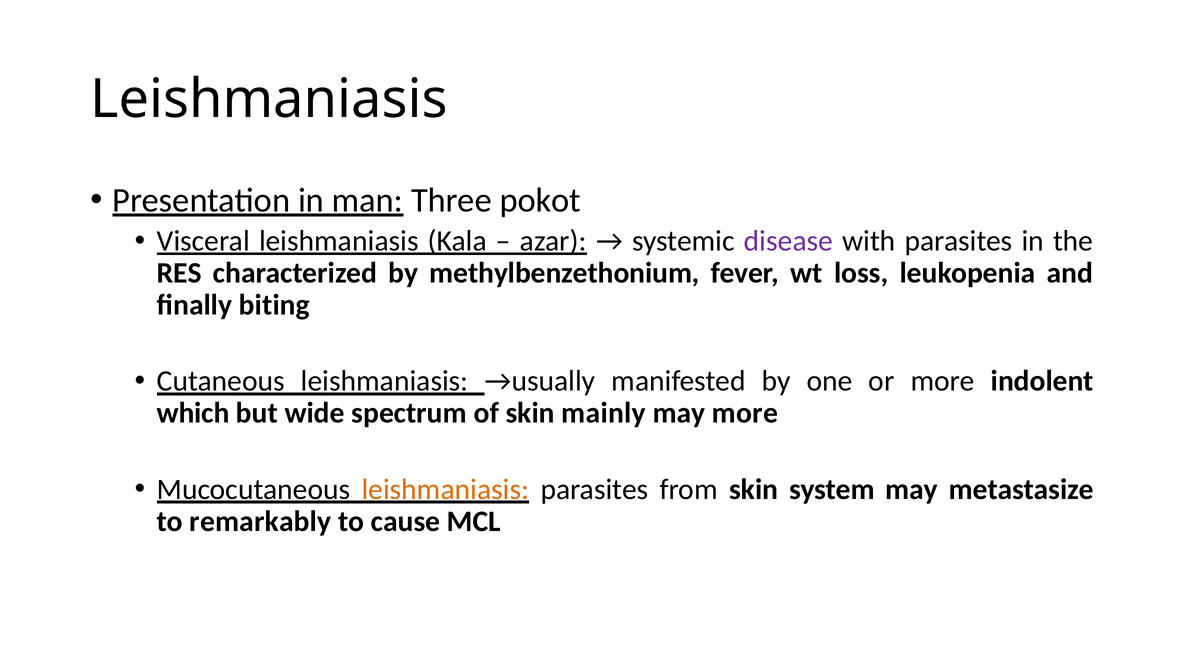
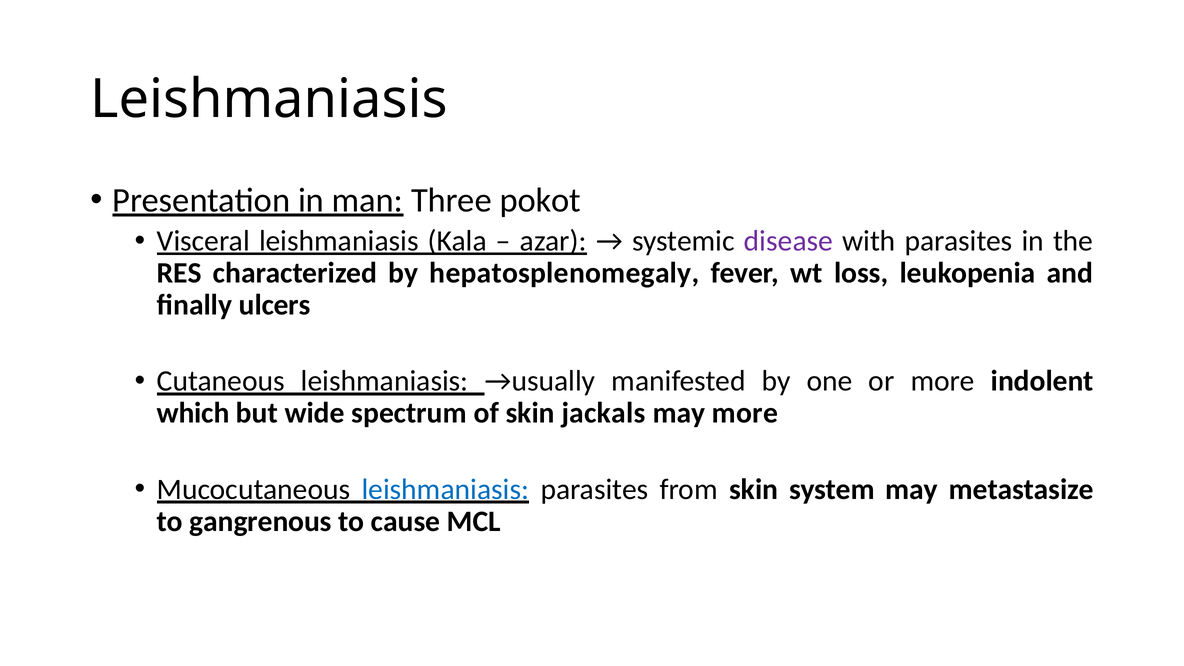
methylbenzethonium: methylbenzethonium -> hepatosplenomegaly (564, 273)
biting: biting -> ulcers (275, 305)
mainly: mainly -> jackals (604, 413)
leishmaniasis colour: orange -> blue (445, 489)
remarkably: remarkably -> gangrenous (261, 521)
